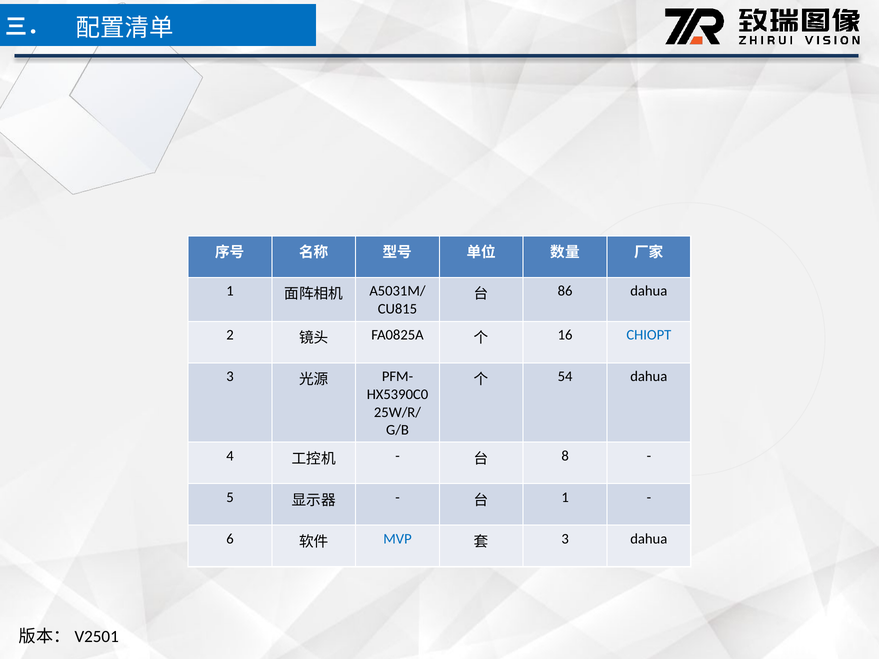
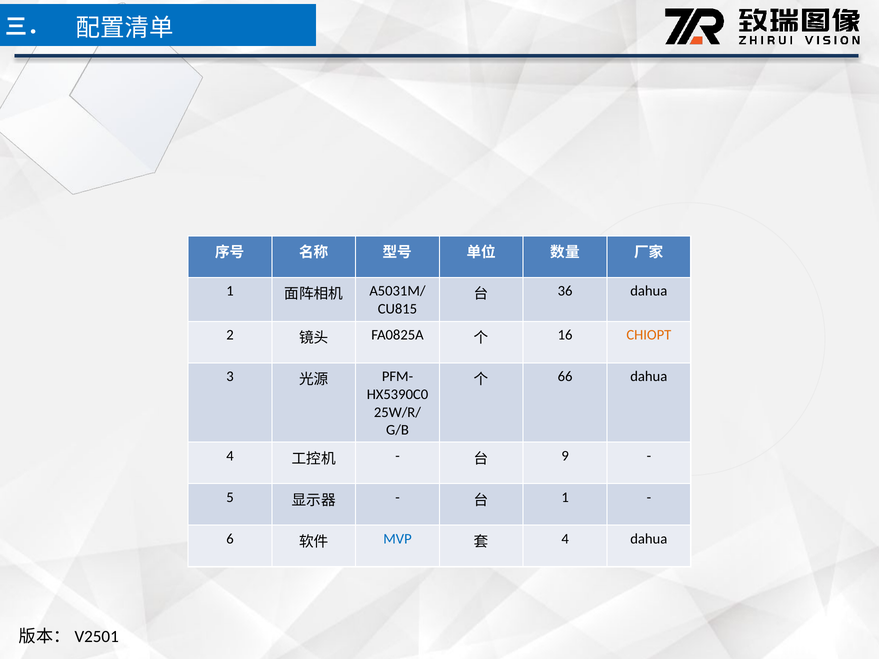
86: 86 -> 36 (565, 291)
CHIOPT colour: blue -> orange (649, 335)
54: 54 -> 66 (565, 377)
8: 8 -> 9 (565, 456)
3: 3 -> 4 (565, 539)
